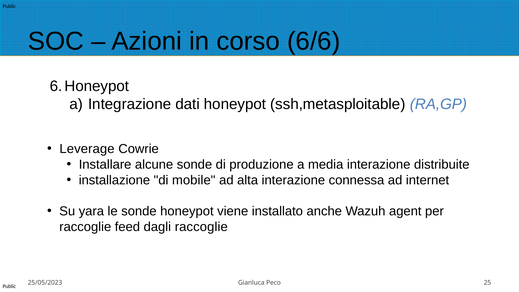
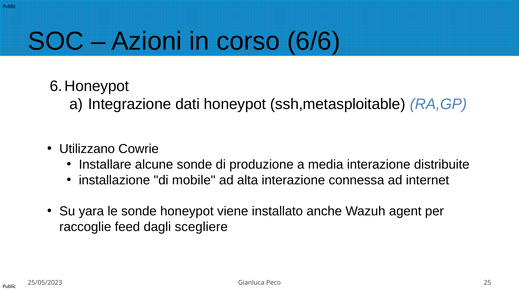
Leverage: Leverage -> Utilizzano (87, 149)
dagli raccoglie: raccoglie -> scegliere (201, 227)
